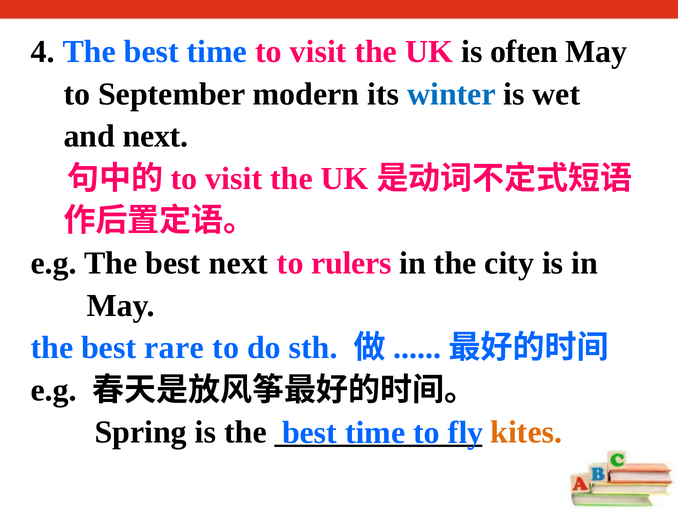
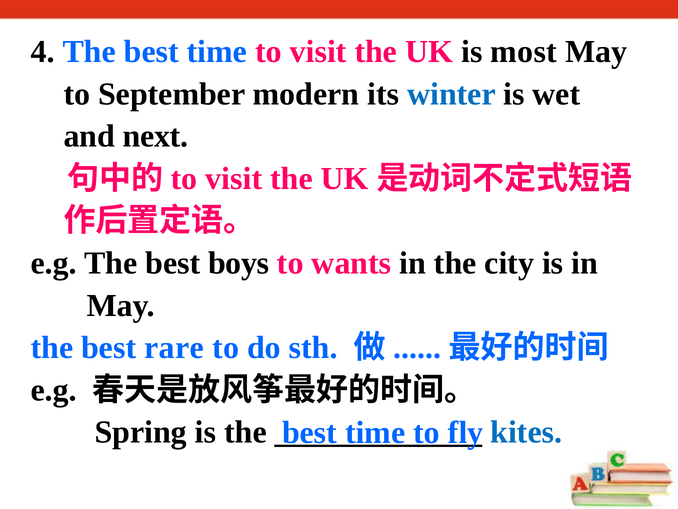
often: often -> most (524, 52)
best next: next -> boys (239, 263)
rulers: rulers -> wants (351, 263)
kites colour: orange -> blue (526, 432)
